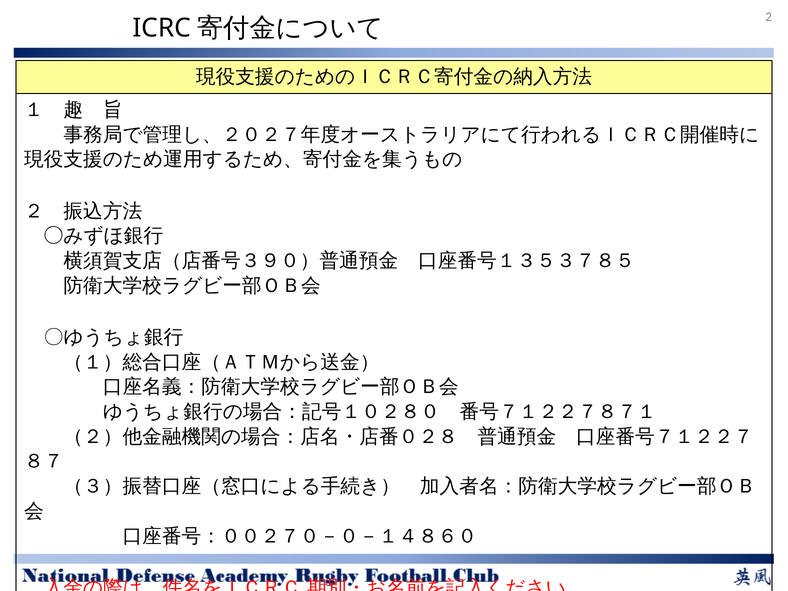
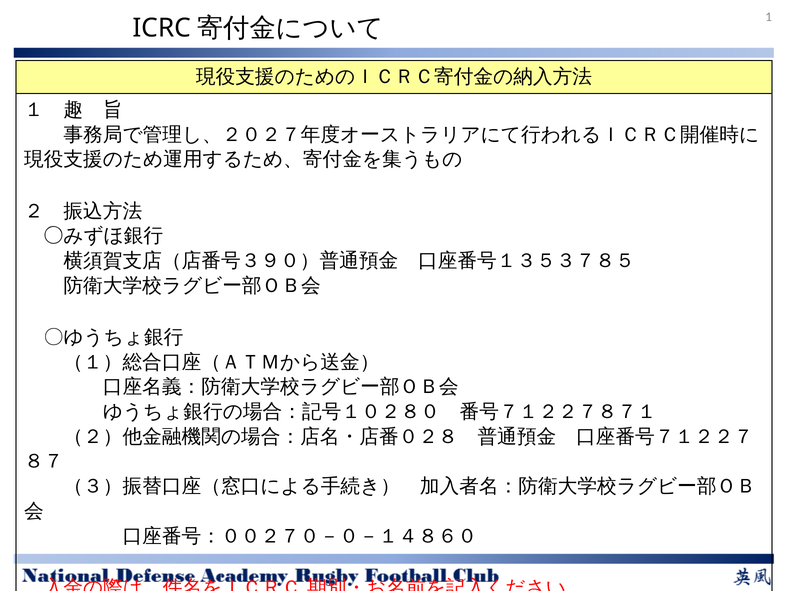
2: 2 -> 1 (769, 17)
